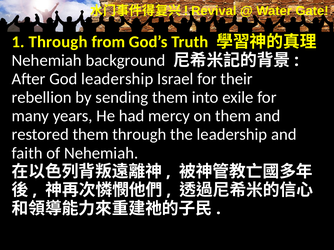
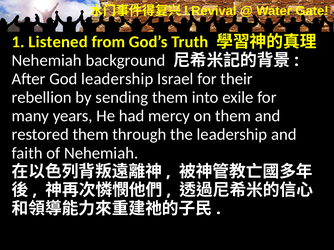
1 Through: Through -> Listened (58, 42)
